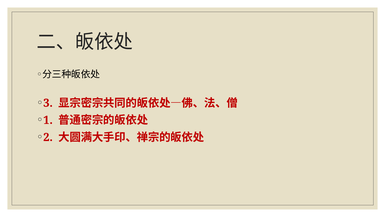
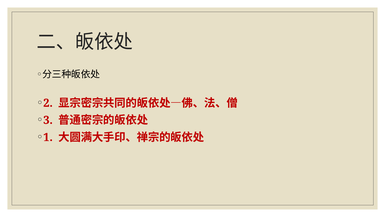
3: 3 -> 2 (48, 103)
1: 1 -> 3 (48, 120)
2: 2 -> 1 (48, 137)
